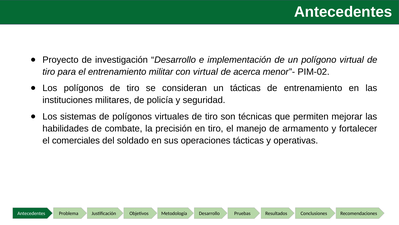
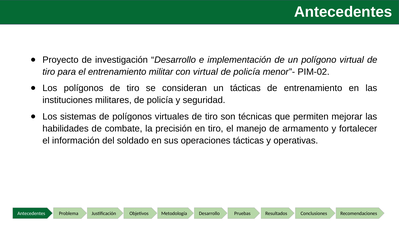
acerca: acerca -> policía (247, 72)
comerciales: comerciales -> información (76, 140)
